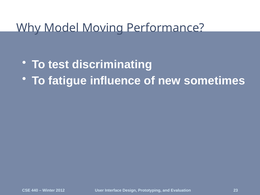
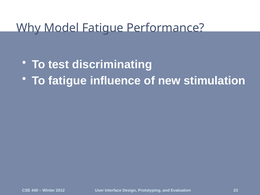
Model Moving: Moving -> Fatigue (103, 28)
sometimes: sometimes -> stimulation (215, 81)
